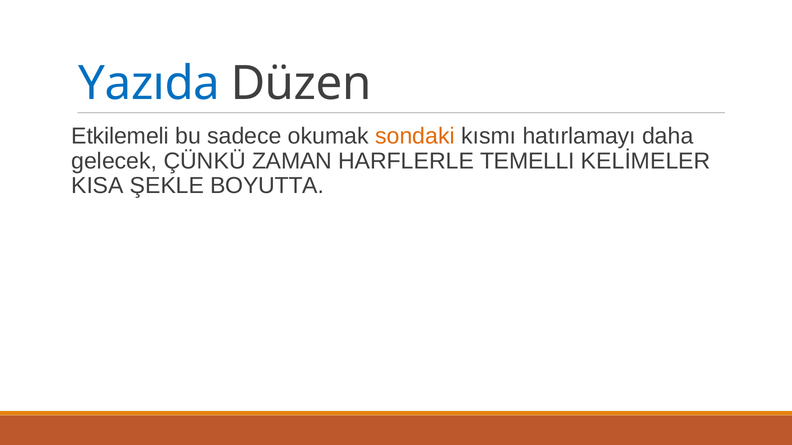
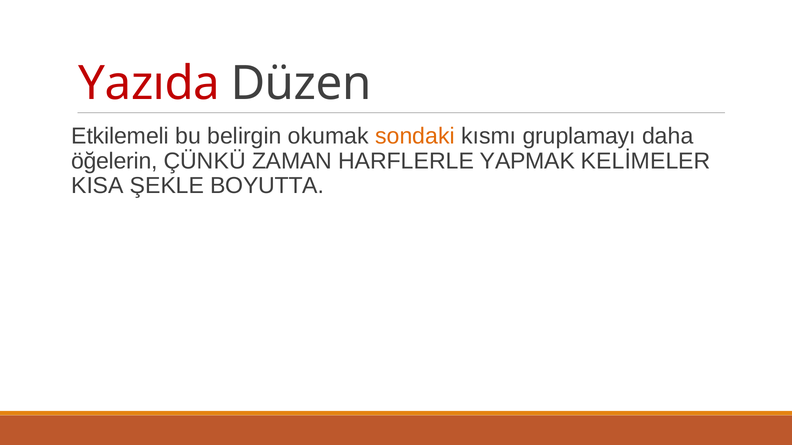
Yazıda colour: blue -> red (149, 83)
sadece: sadece -> belirgin (244, 136)
hatırlamayı: hatırlamayı -> gruplamayı (579, 136)
gelecek: gelecek -> öğelerin (114, 161)
TEMELLI: TEMELLI -> YAPMAK (527, 161)
